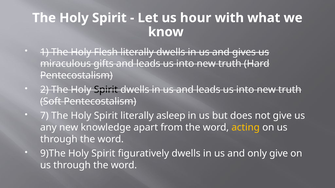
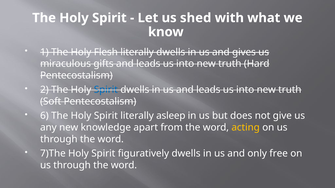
hour: hour -> shed (196, 18)
Spirit colour: black -> blue (106, 90)
7: 7 -> 6 (44, 116)
9)The: 9)The -> 7)The (53, 154)
only give: give -> free (279, 154)
